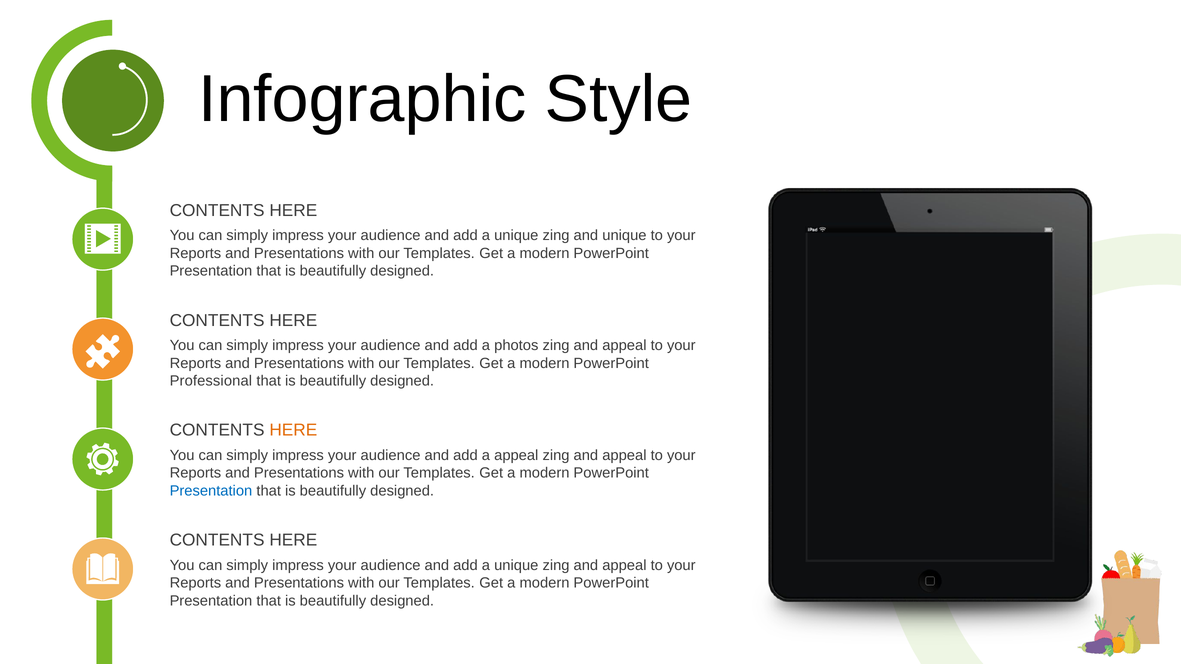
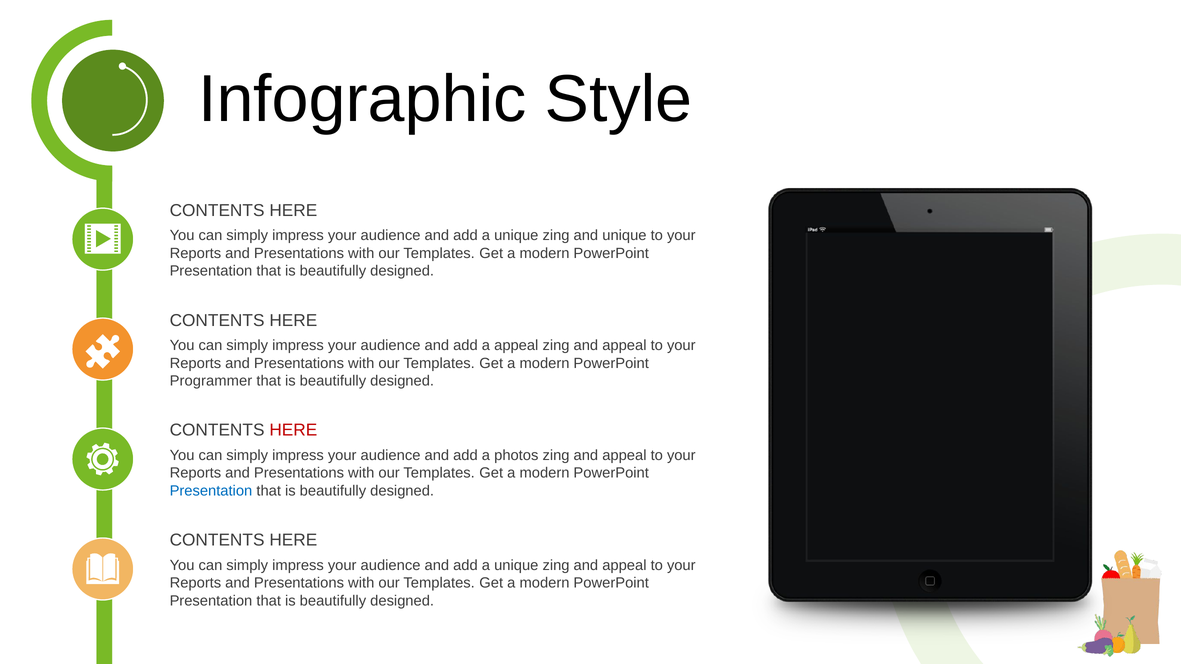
a photos: photos -> appeal (516, 346)
Professional: Professional -> Programmer (211, 381)
HERE colour: orange -> red (293, 430)
a appeal: appeal -> photos (516, 456)
